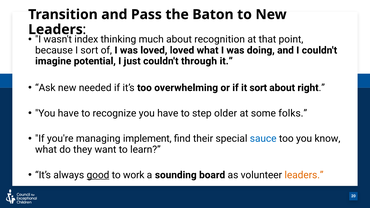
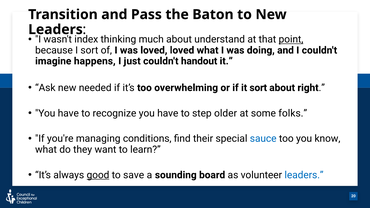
recognition: recognition -> understand (220, 39)
point underline: none -> present (291, 39)
potential: potential -> happens (95, 61)
through: through -> handout (199, 61)
implement: implement -> conditions (147, 139)
work: work -> save (134, 175)
leaders colour: orange -> blue (304, 175)
